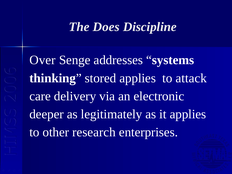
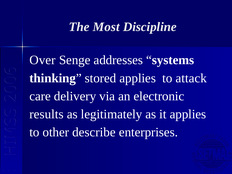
Does: Does -> Most (106, 27)
deeper: deeper -> results (46, 114)
research: research -> describe (94, 132)
